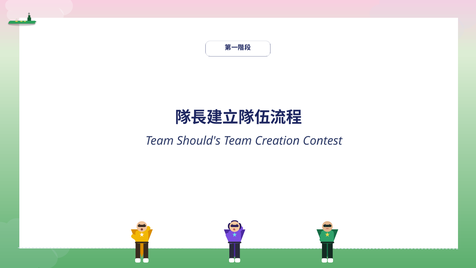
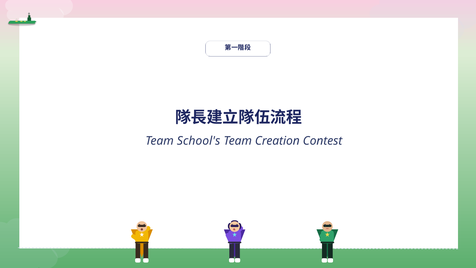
Should's: Should's -> School's (199, 141)
